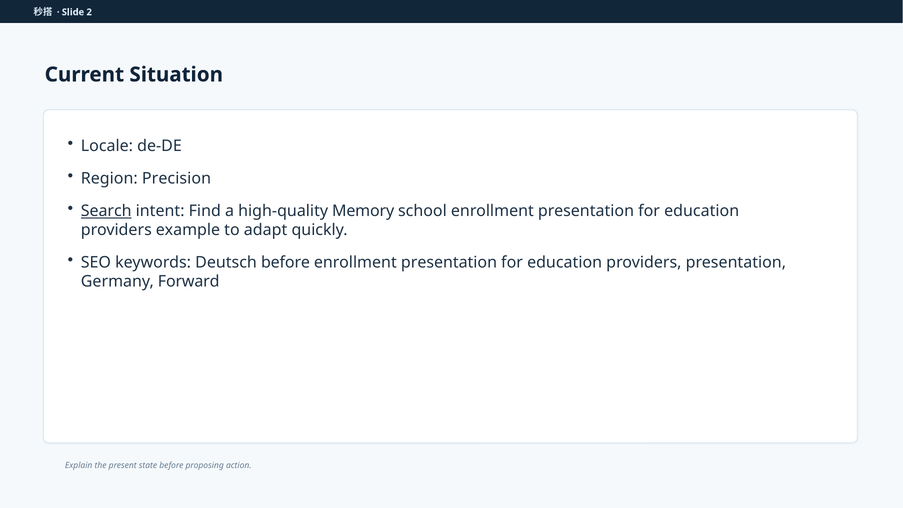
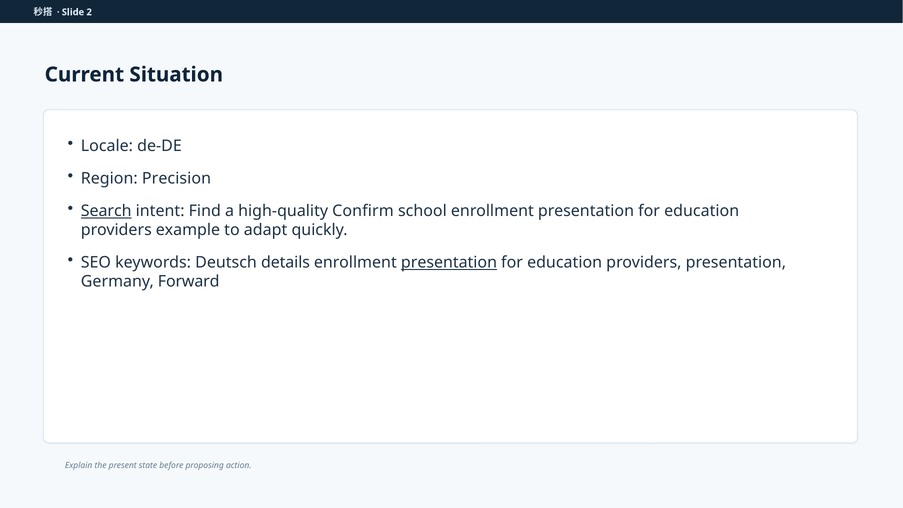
Memory: Memory -> Confirm (363, 211)
Deutsch before: before -> details (285, 262)
presentation underline: none -> present (449, 262)
